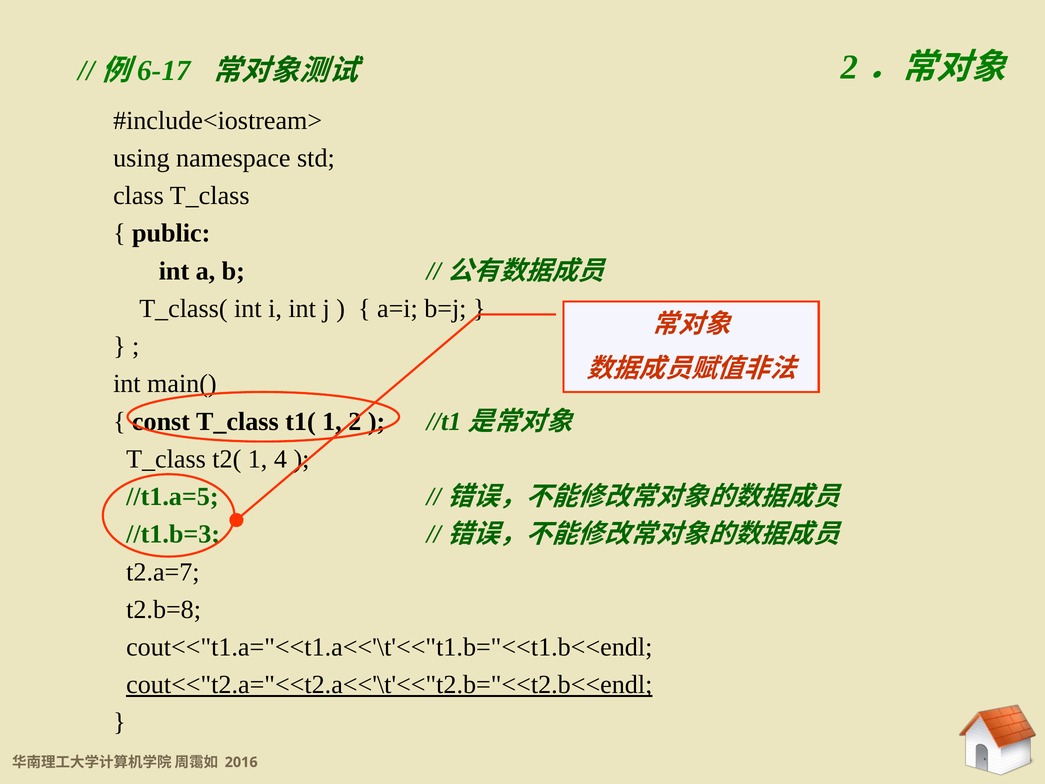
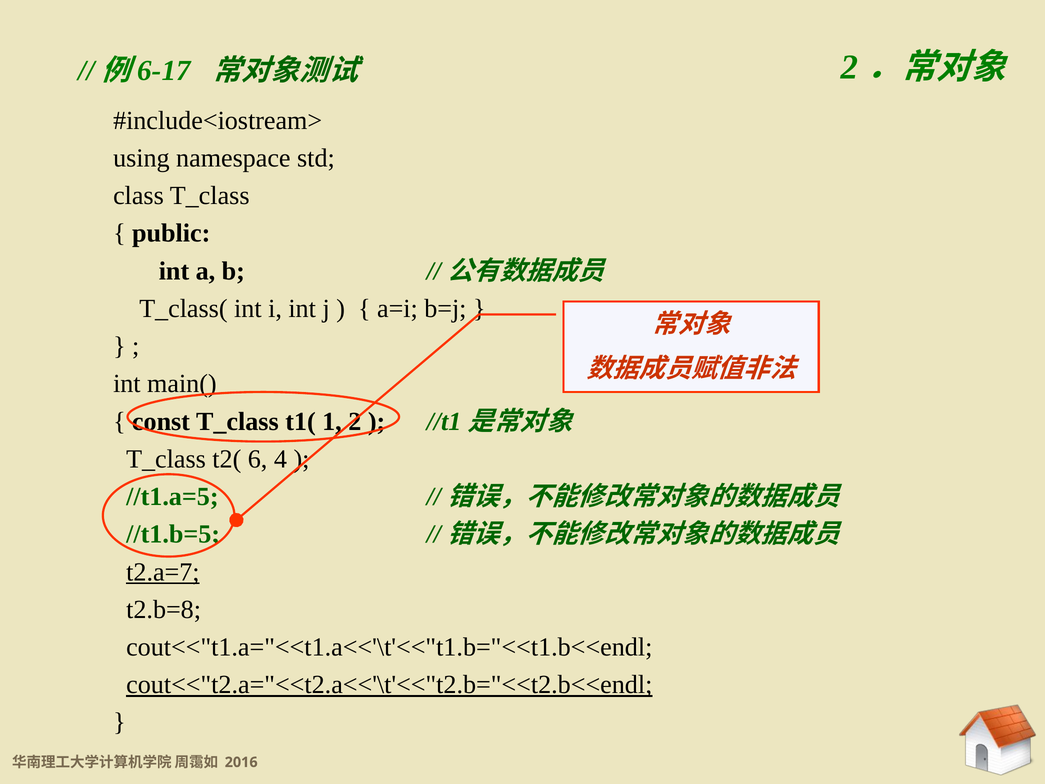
t2( 1: 1 -> 6 (258, 459)
//t1.b=3: //t1.b=3 -> //t1.b=5 (173, 534)
t2.a=7 underline: none -> present (163, 572)
